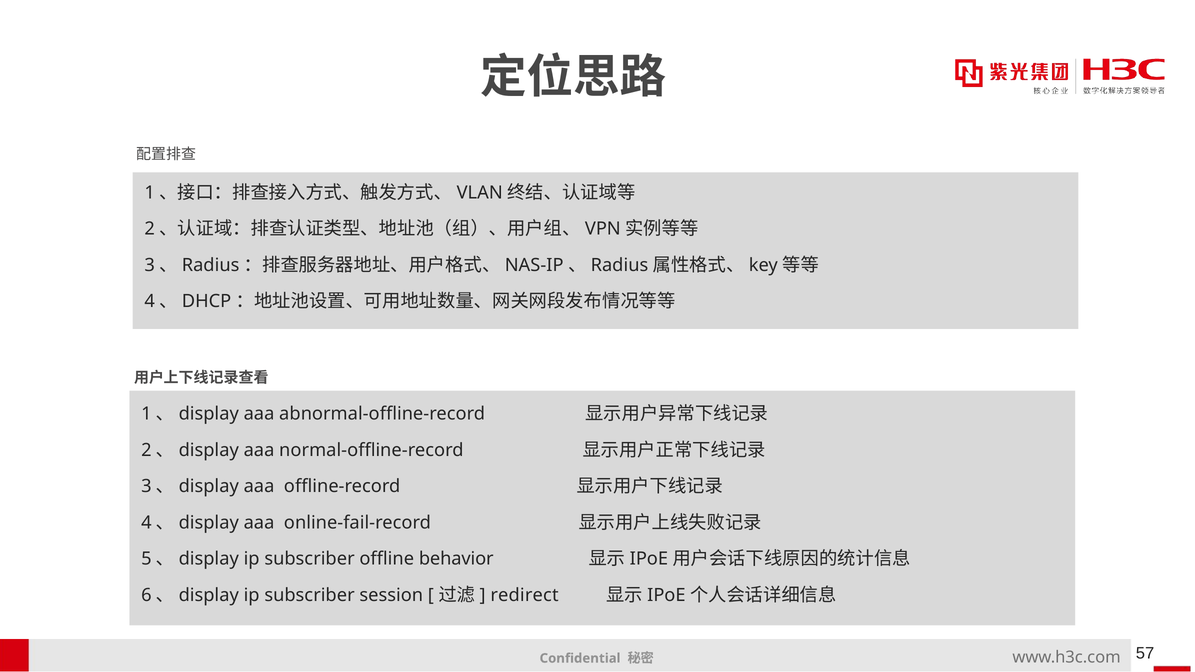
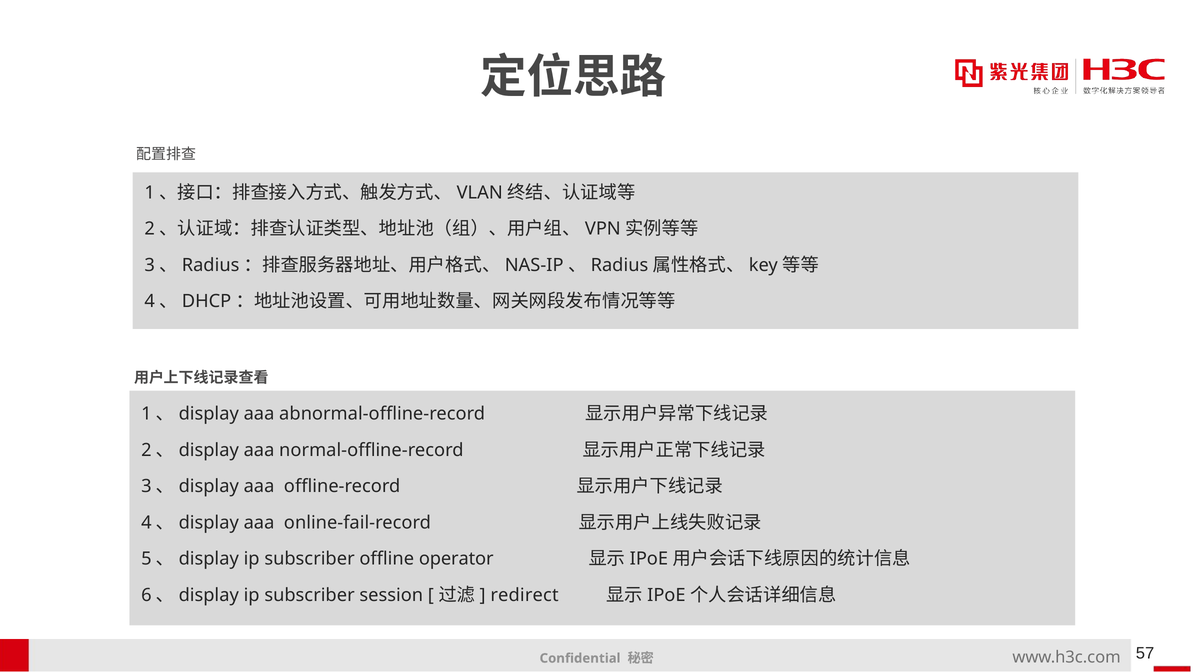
behavior: behavior -> operator (456, 559)
